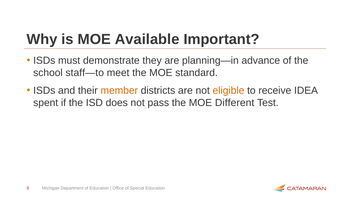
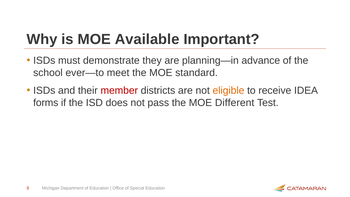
staff—to: staff—to -> ever—to (85, 73)
member colour: orange -> red (119, 90)
spent: spent -> forms (46, 103)
